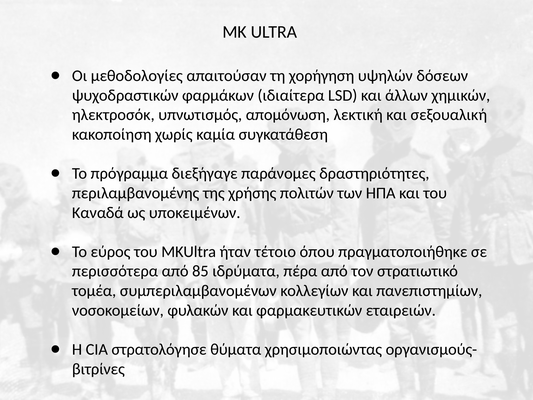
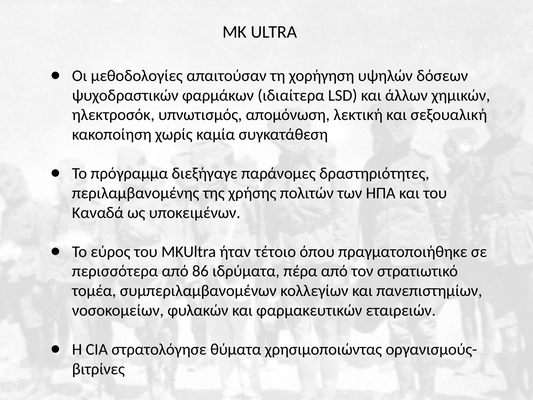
85: 85 -> 86 (200, 271)
